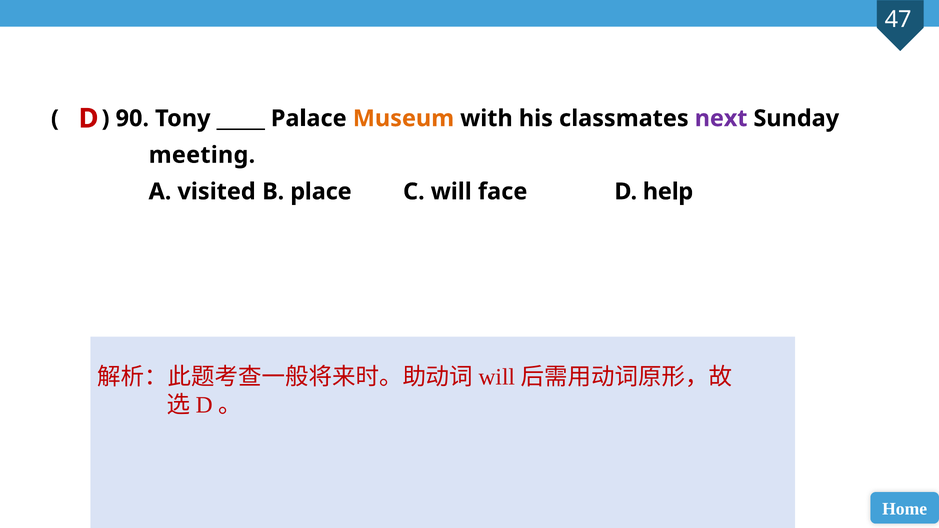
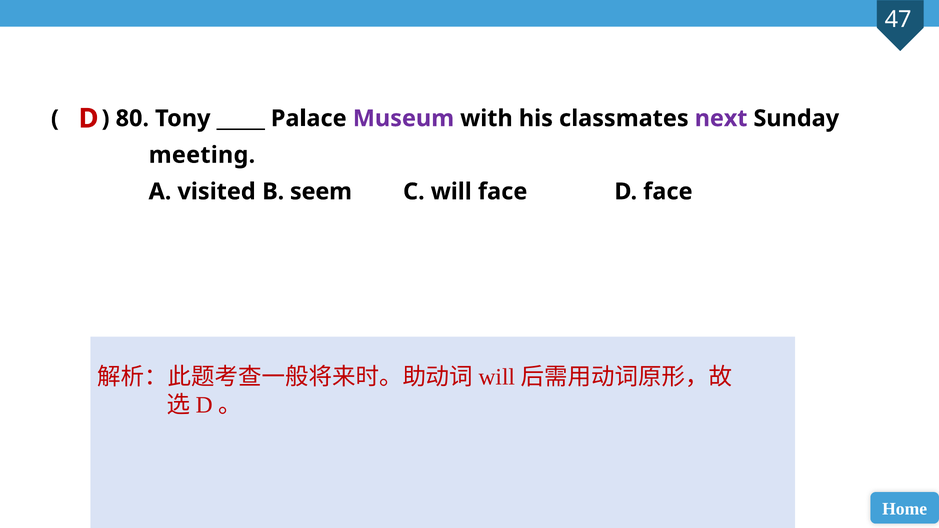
90: 90 -> 80 (132, 118)
Museum colour: orange -> purple (403, 118)
place: place -> seem (321, 192)
D help: help -> face (668, 192)
